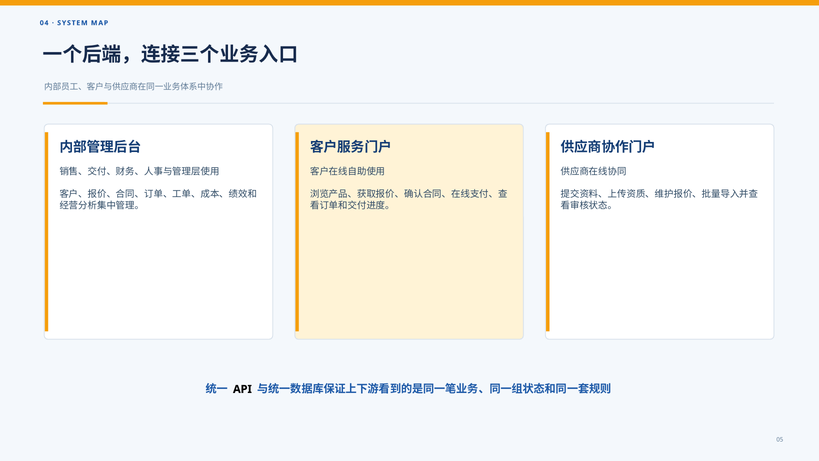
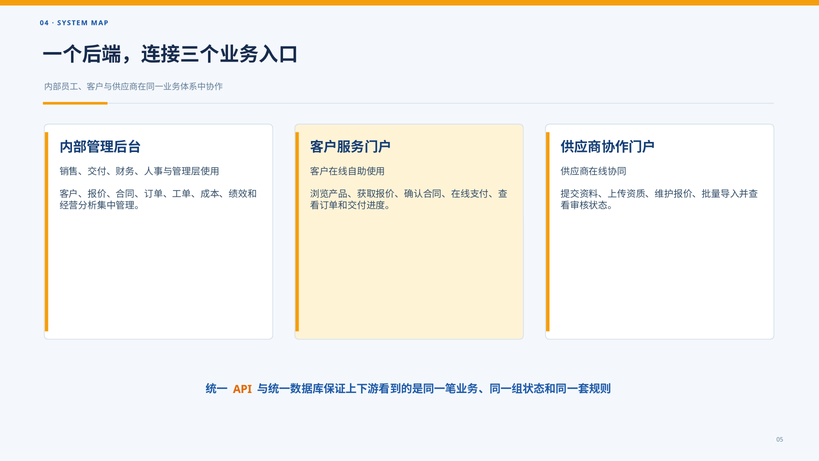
API colour: black -> orange (242, 389)
